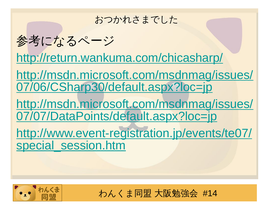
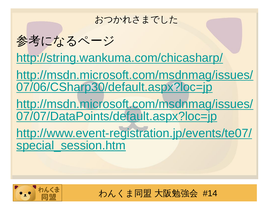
http://return.wankuma.com/chicasharp/: http://return.wankuma.com/chicasharp/ -> http://string.wankuma.com/chicasharp/ (120, 58)
